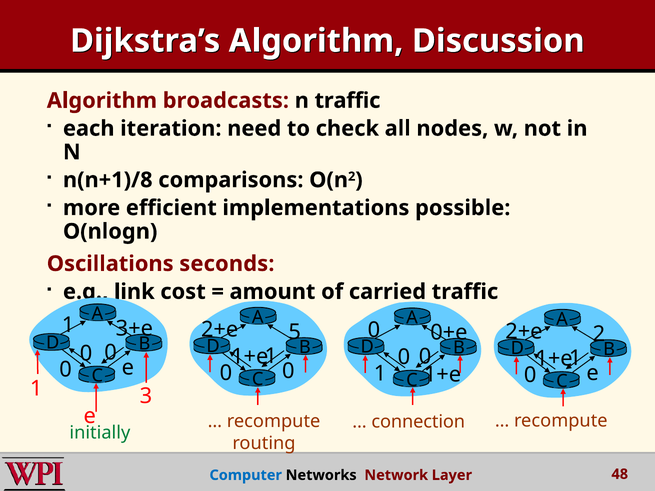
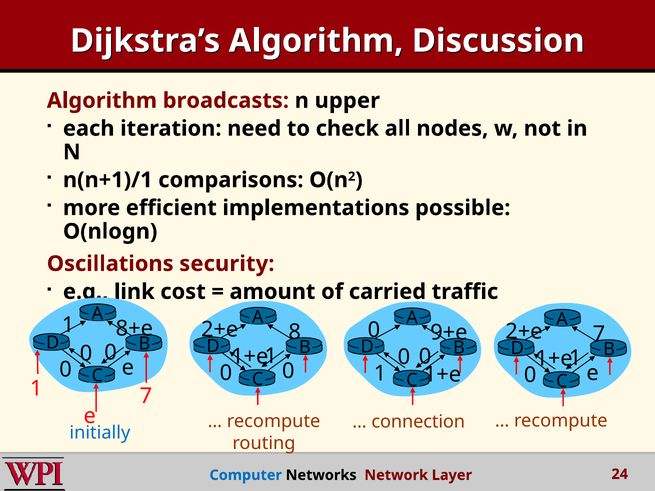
n traffic: traffic -> upper (347, 101)
n(n+1)/8: n(n+1)/8 -> n(n+1)/1 (108, 180)
seconds: seconds -> security (227, 264)
3+e: 3+e -> 8+e (134, 329)
5: 5 -> 8 (295, 332)
0+e: 0+e -> 9+e (449, 333)
2+e 2: 2 -> 7 (599, 334)
1 3: 3 -> 7 (146, 396)
initially colour: green -> blue (100, 433)
48: 48 -> 24 (620, 474)
